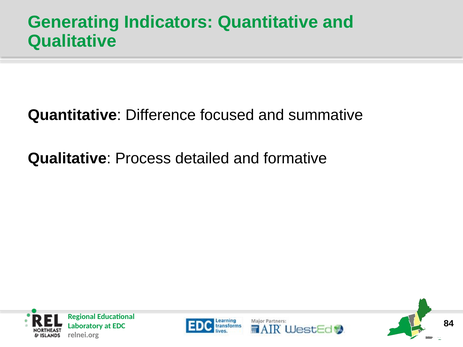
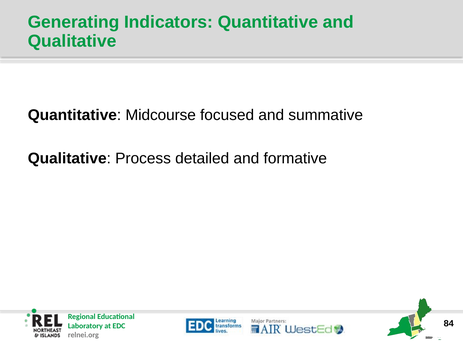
Difference: Difference -> Midcourse (161, 115)
